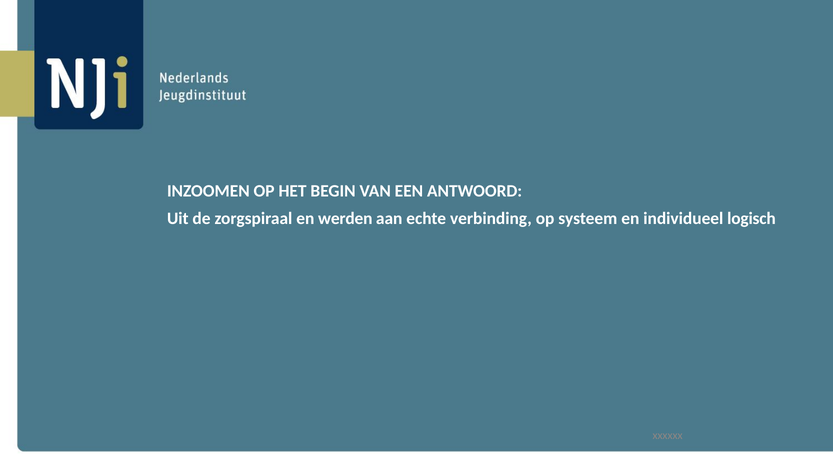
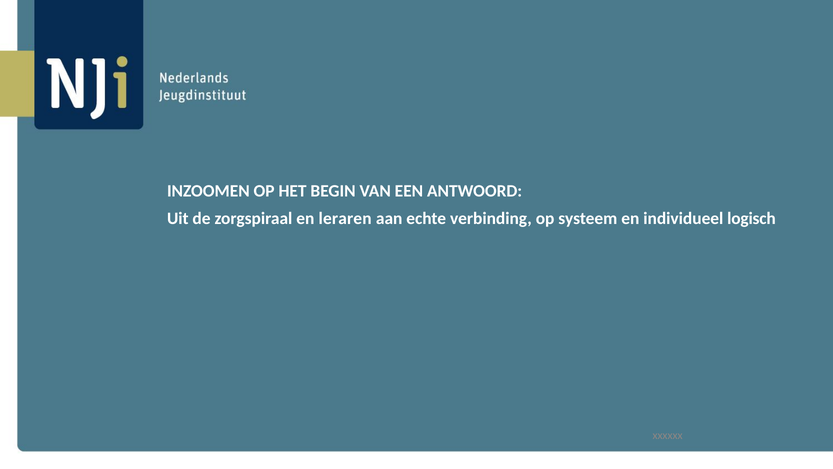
werden: werden -> leraren (345, 218)
